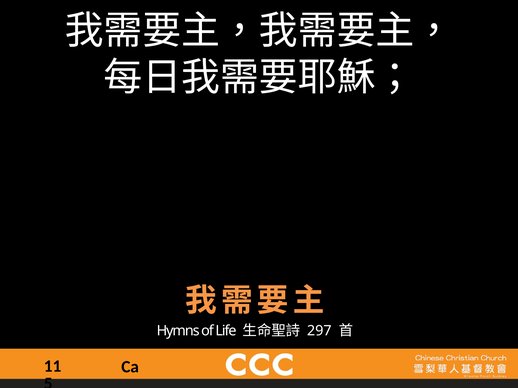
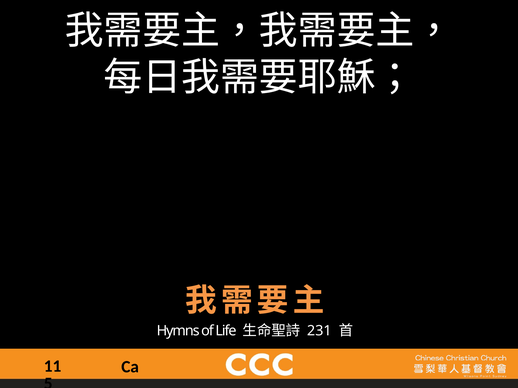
297: 297 -> 231 (319, 331)
